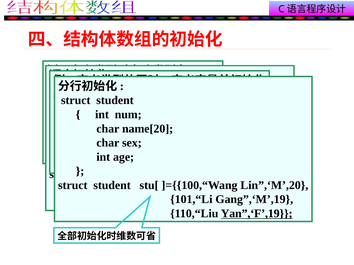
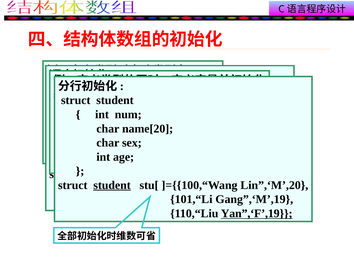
student underline: none -> present (112, 186)
